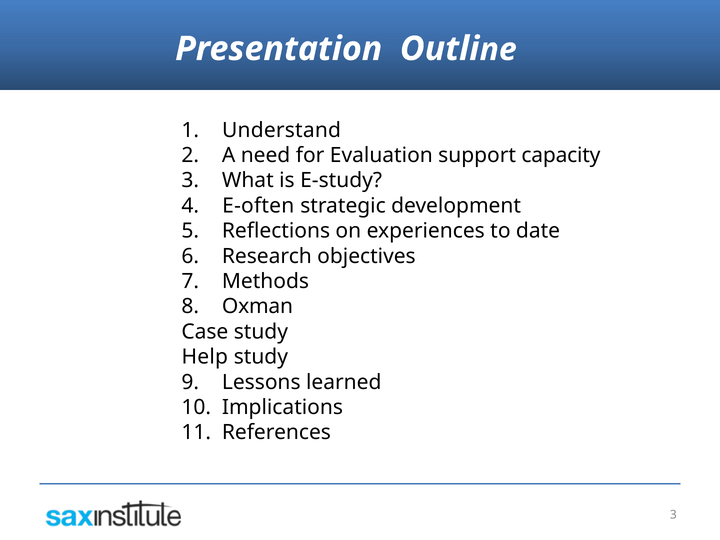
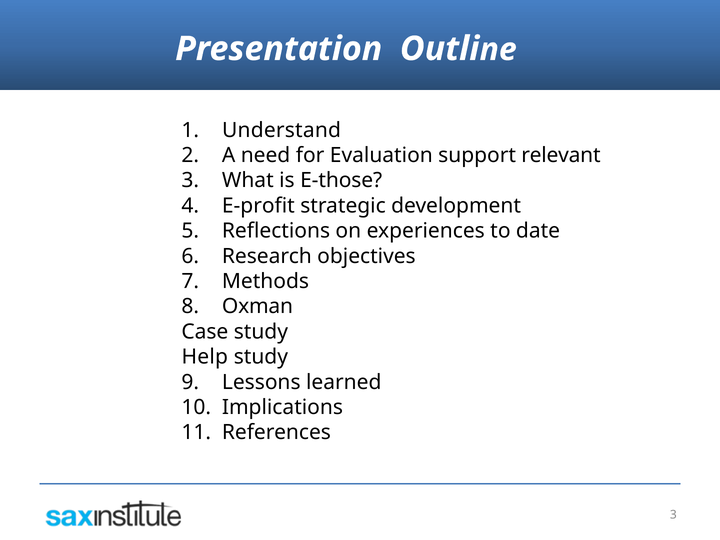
capacity: capacity -> relevant (561, 155)
E-study: E-study -> E-those (341, 181)
E-often: E-often -> E-profit (258, 206)
